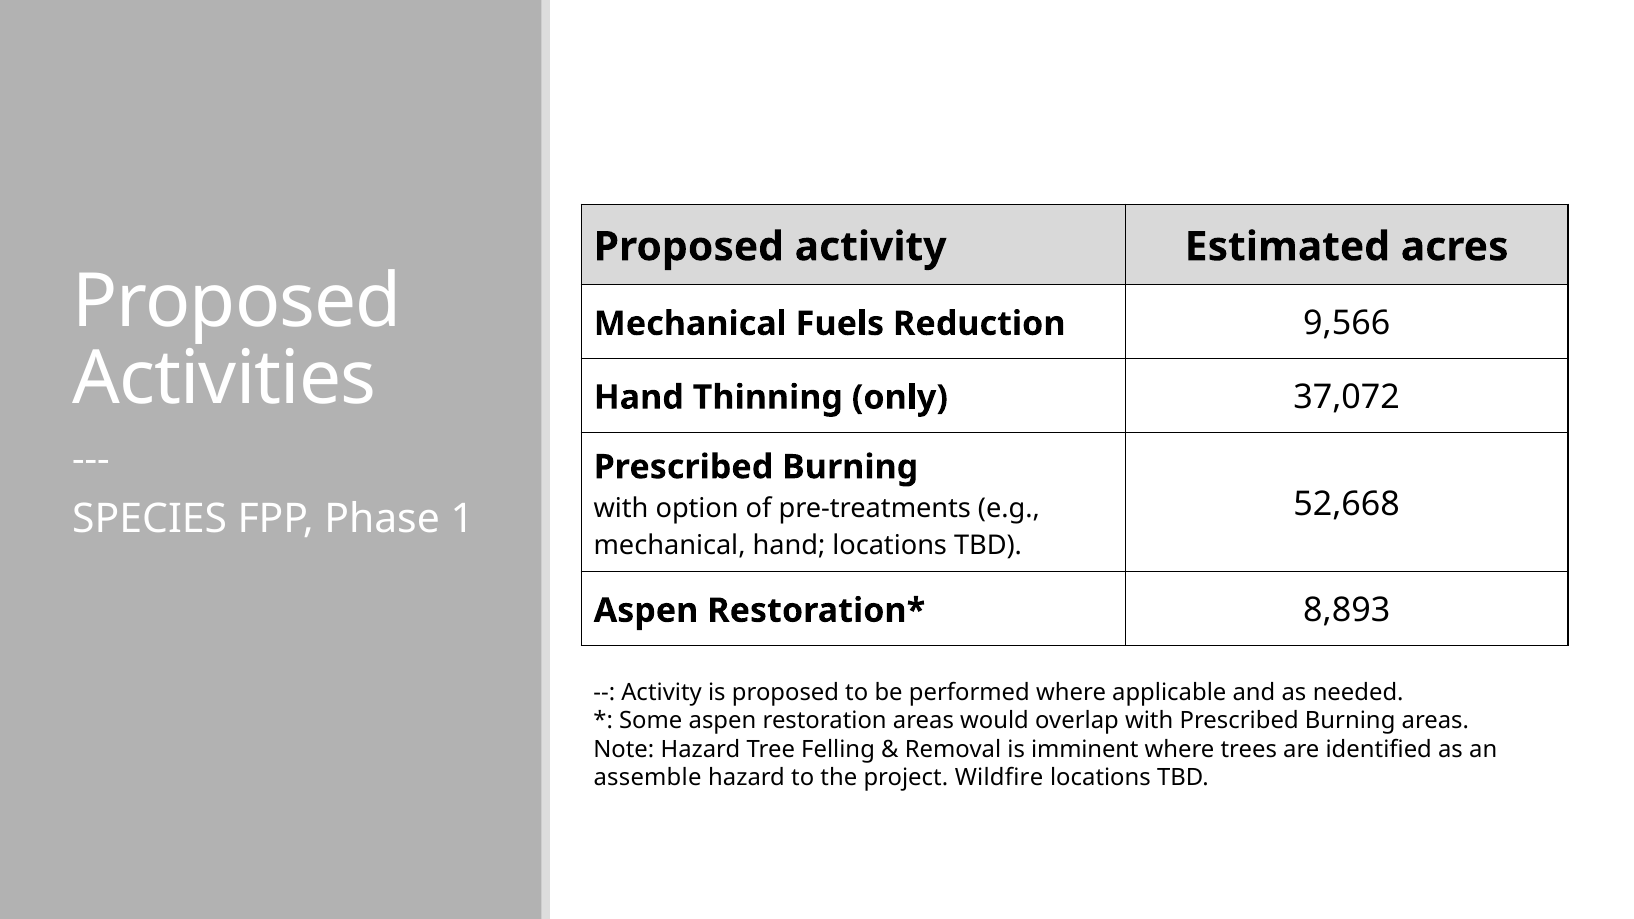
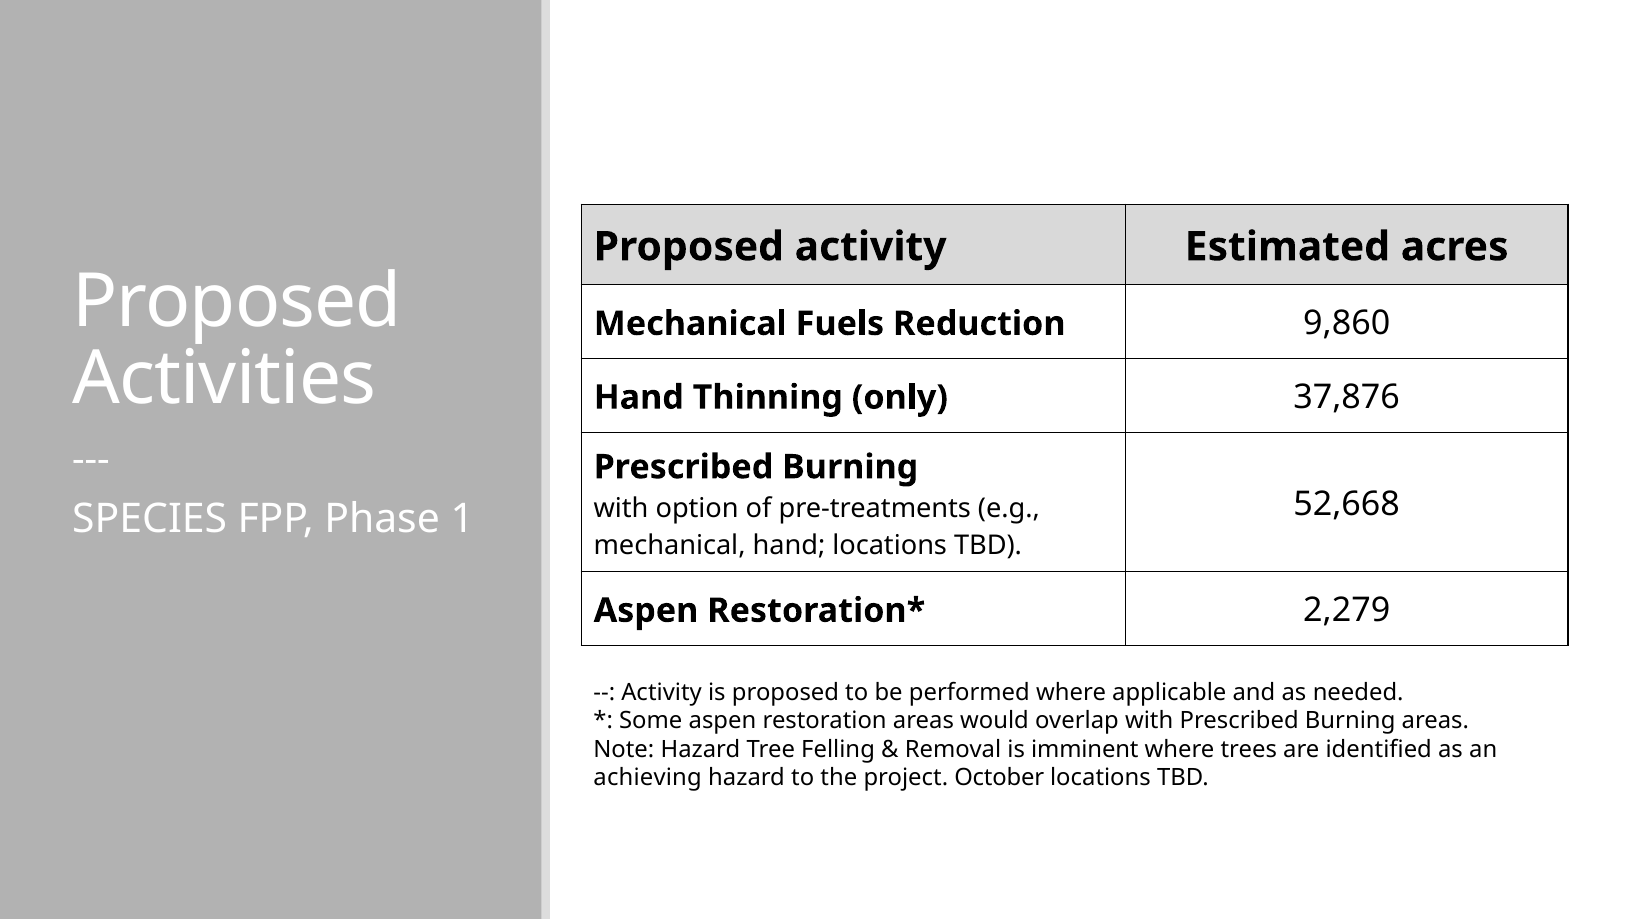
9,566: 9,566 -> 9,860 (1347, 324)
37,072: 37,072 -> 37,876 (1347, 398)
8,893: 8,893 -> 2,279 (1347, 611)
assemble: assemble -> achieving (648, 778)
Wildfire: Wildfire -> October (999, 778)
